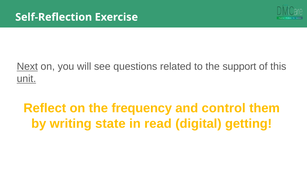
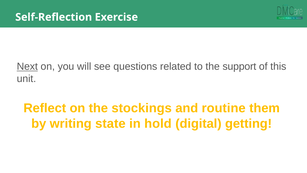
unit underline: present -> none (26, 79)
frequency: frequency -> stockings (142, 108)
control: control -> routine (224, 108)
read: read -> hold (158, 123)
